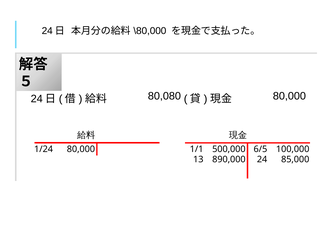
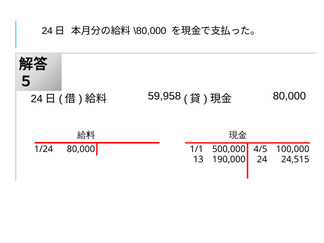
80,080: 80,080 -> 59,958 (164, 96)
6/5: 6/5 -> 4/5 (260, 149)
890,000: 890,000 -> 190,000 (229, 159)
85,000: 85,000 -> 24,515 (295, 159)
